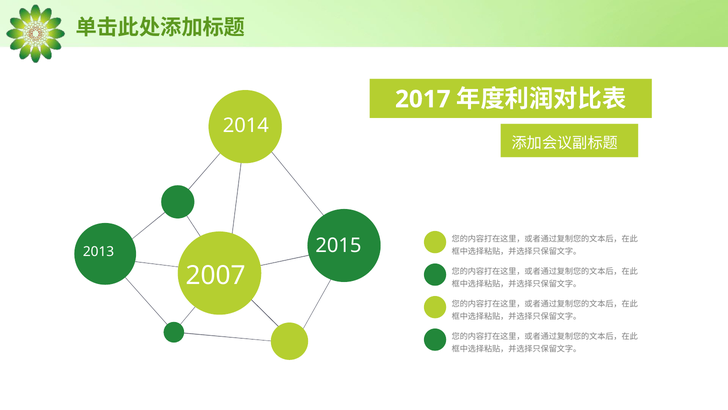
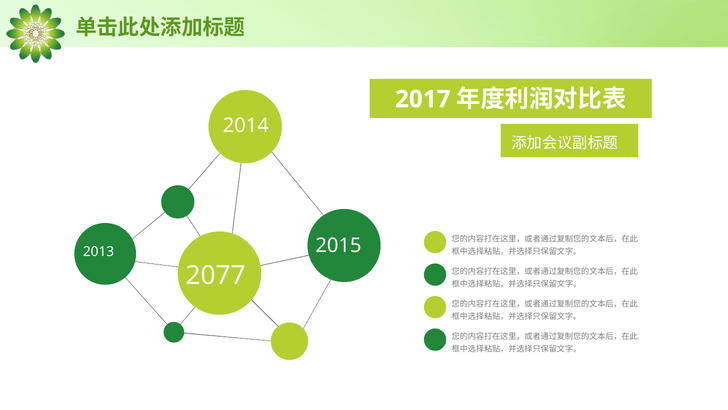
2007: 2007 -> 2077 (216, 275)
